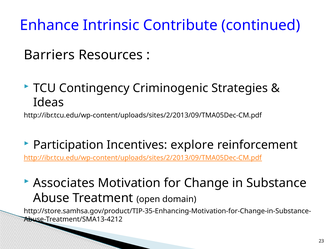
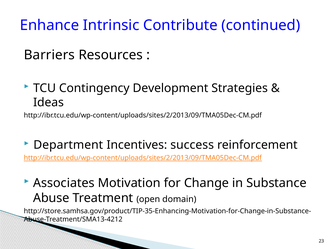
Criminogenic: Criminogenic -> Development (170, 88)
Participation: Participation -> Department (68, 145)
explore: explore -> success (192, 145)
